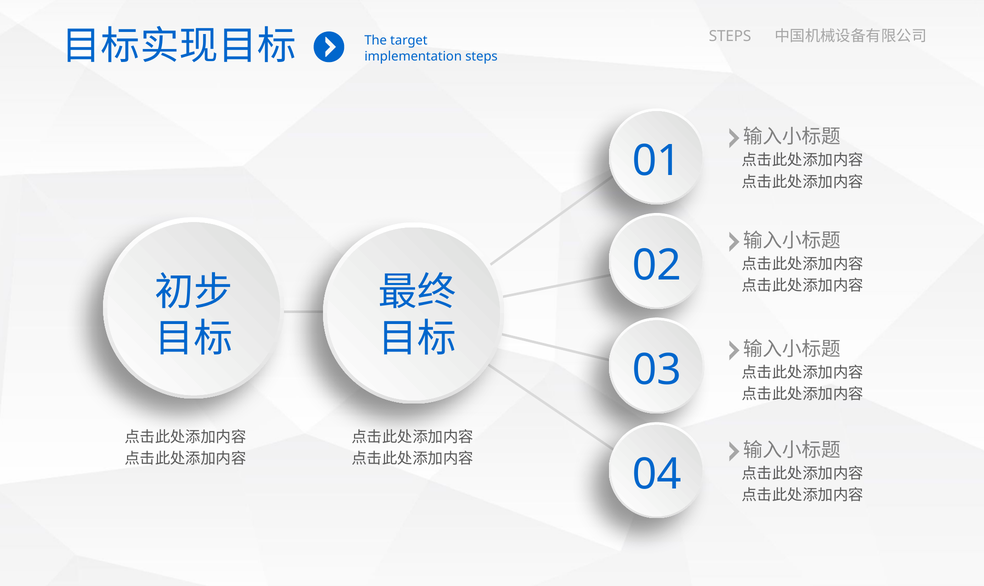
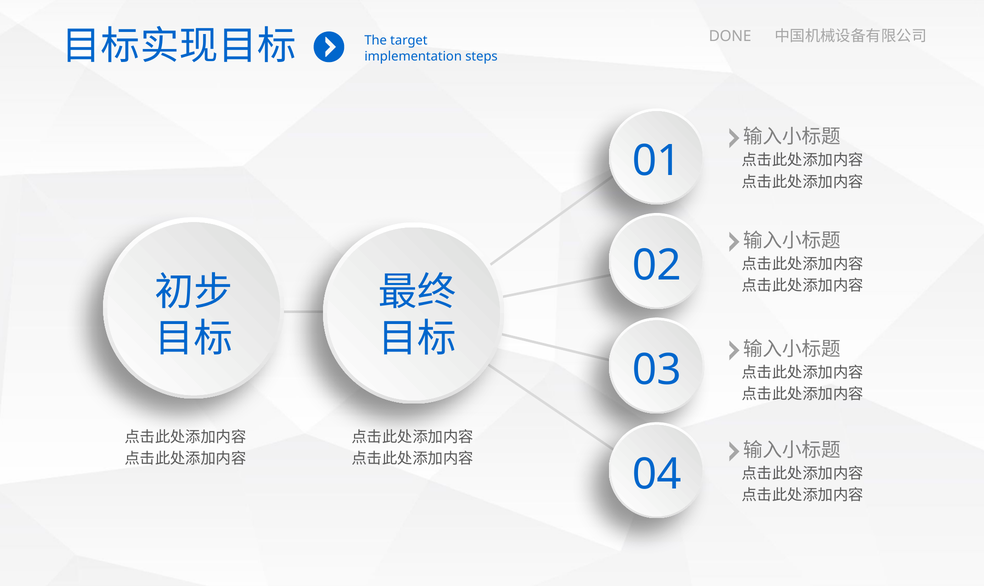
STEPS: STEPS -> DONE (730, 36)
